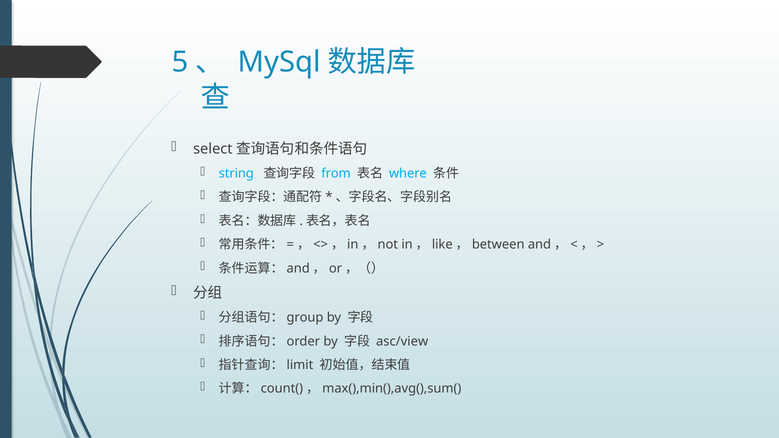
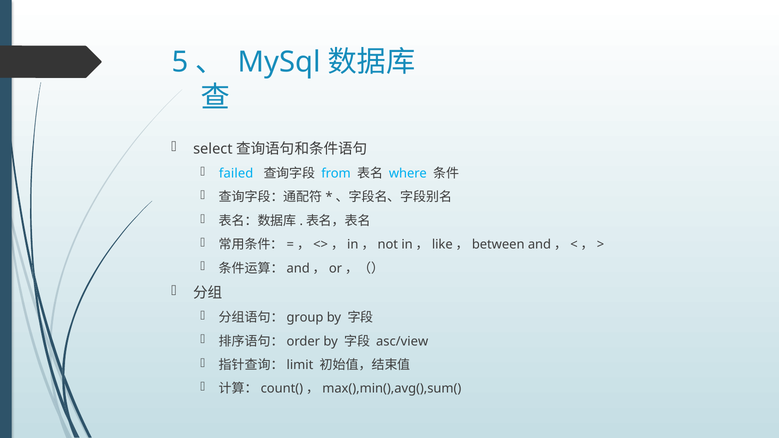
string: string -> failed (236, 174)
